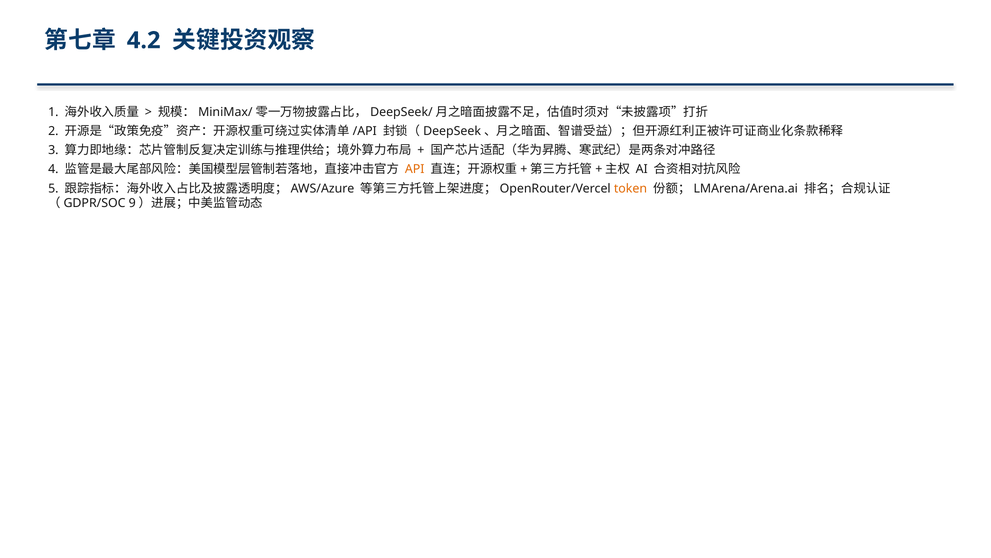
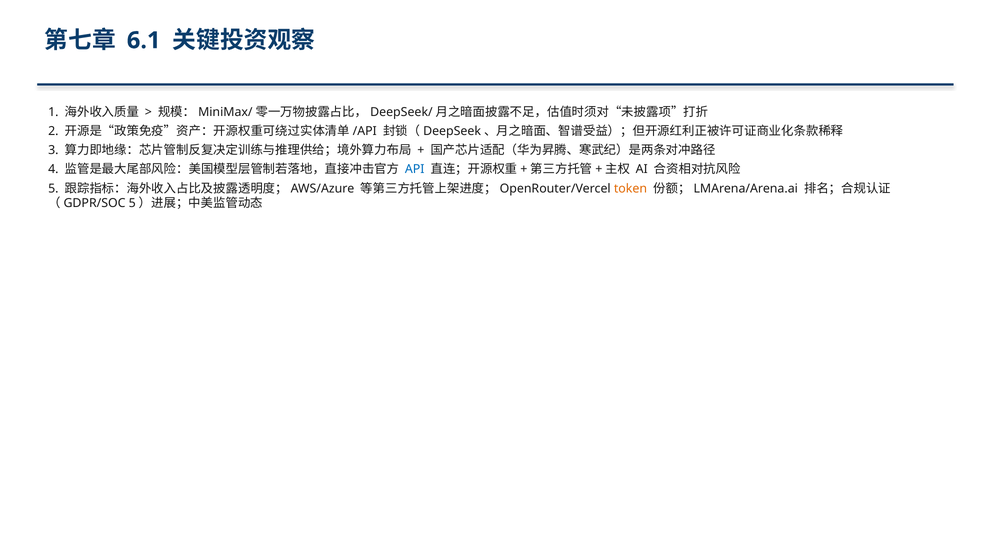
4.2: 4.2 -> 6.1 (144, 40)
API colour: orange -> blue (415, 169)
9: 9 -> 5 (132, 203)
